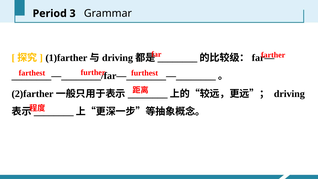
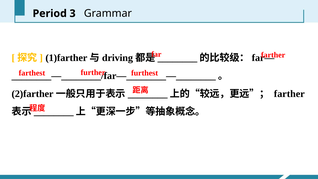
driving: driving -> farther (289, 94)
